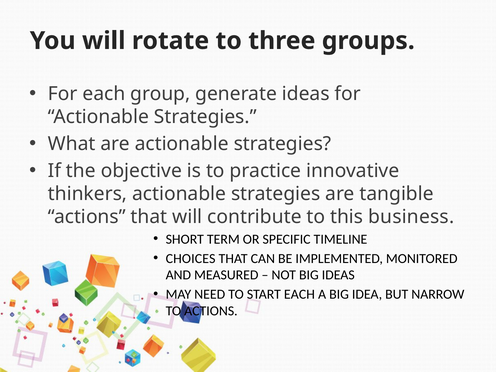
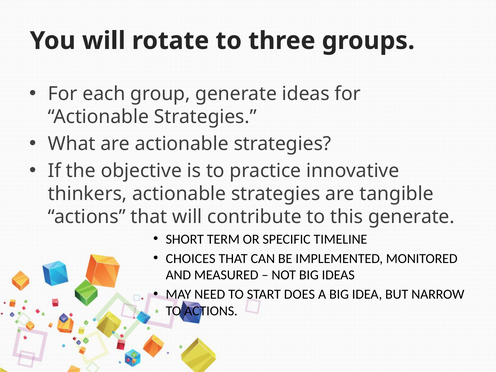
this business: business -> generate (411, 217)
START EACH: EACH -> DOES (299, 294)
